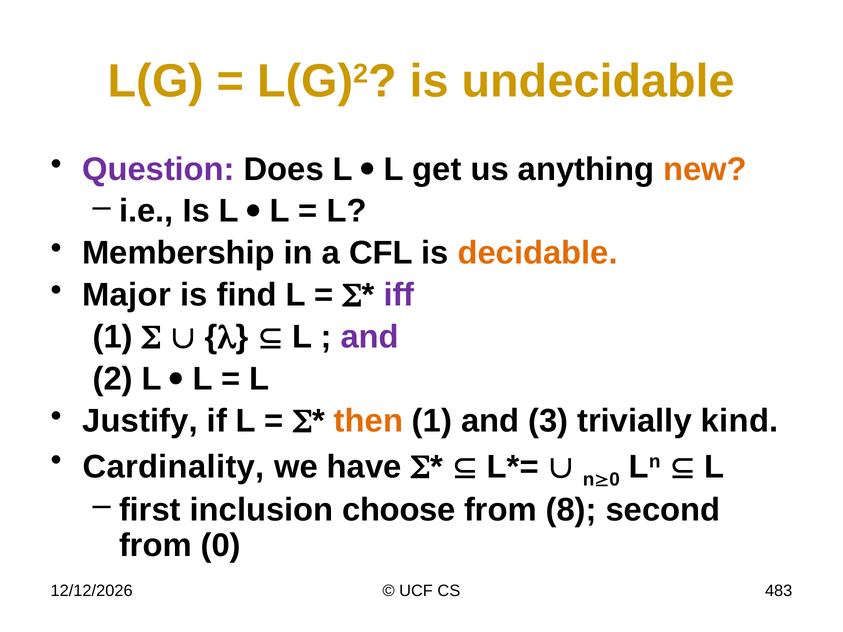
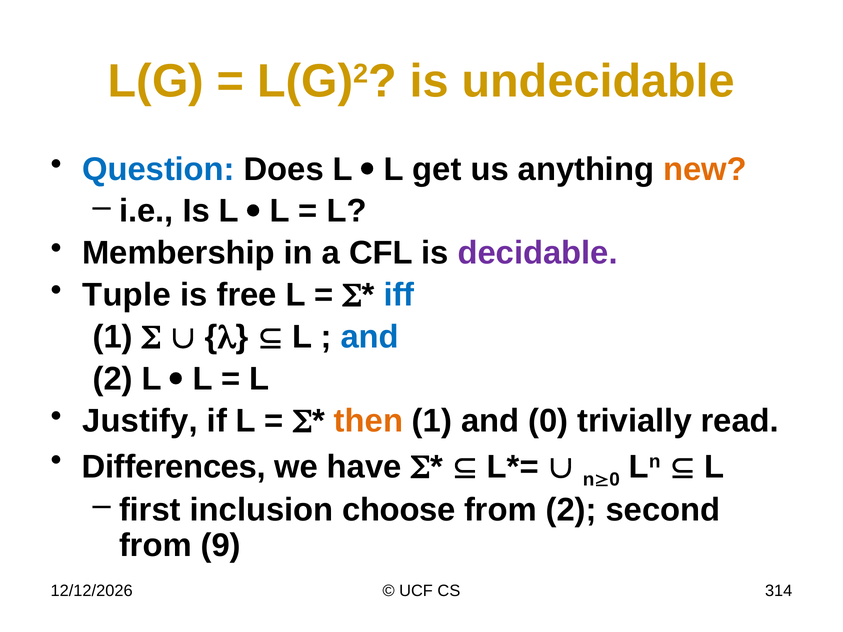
Question colour: purple -> blue (158, 169)
decidable colour: orange -> purple (538, 253)
Major: Major -> Tuple (127, 295)
find: find -> free (247, 295)
iff colour: purple -> blue (399, 295)
and colour: purple -> blue (370, 337)
3: 3 -> 0 (548, 421)
kind: kind -> read (740, 421)
Cardinality: Cardinality -> Differences (174, 467)
from 8: 8 -> 2 (571, 510)
0: 0 -> 9 (221, 545)
483: 483 -> 314 (779, 591)
